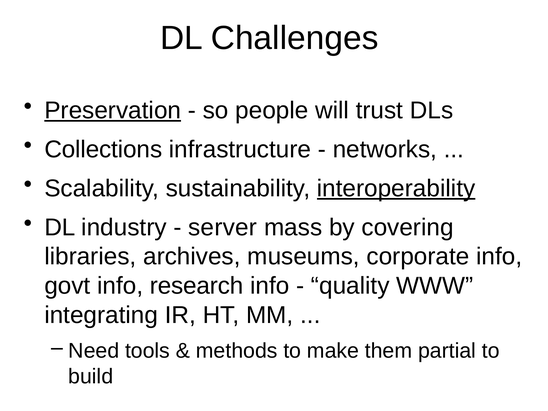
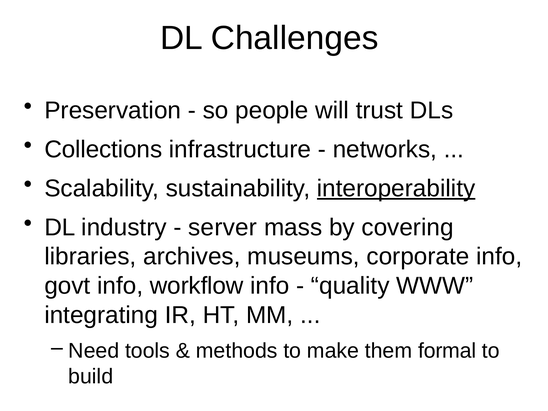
Preservation underline: present -> none (113, 110)
research: research -> workflow (197, 286)
partial: partial -> formal (447, 351)
